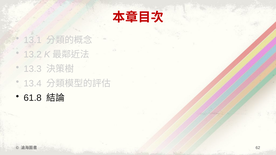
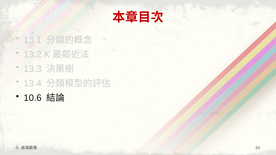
61.8: 61.8 -> 10.6 (33, 98)
